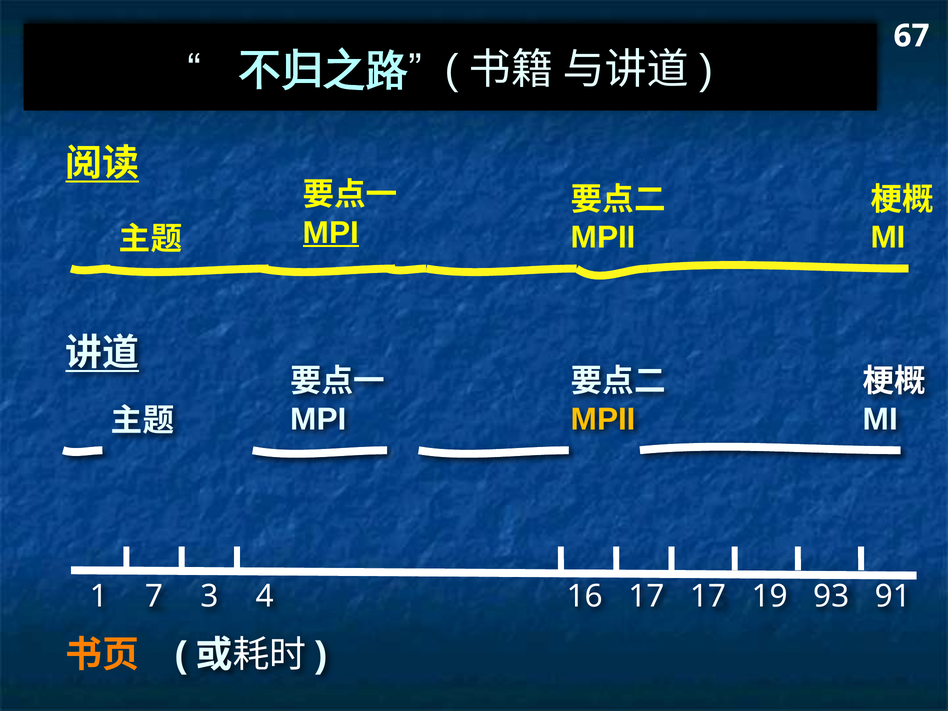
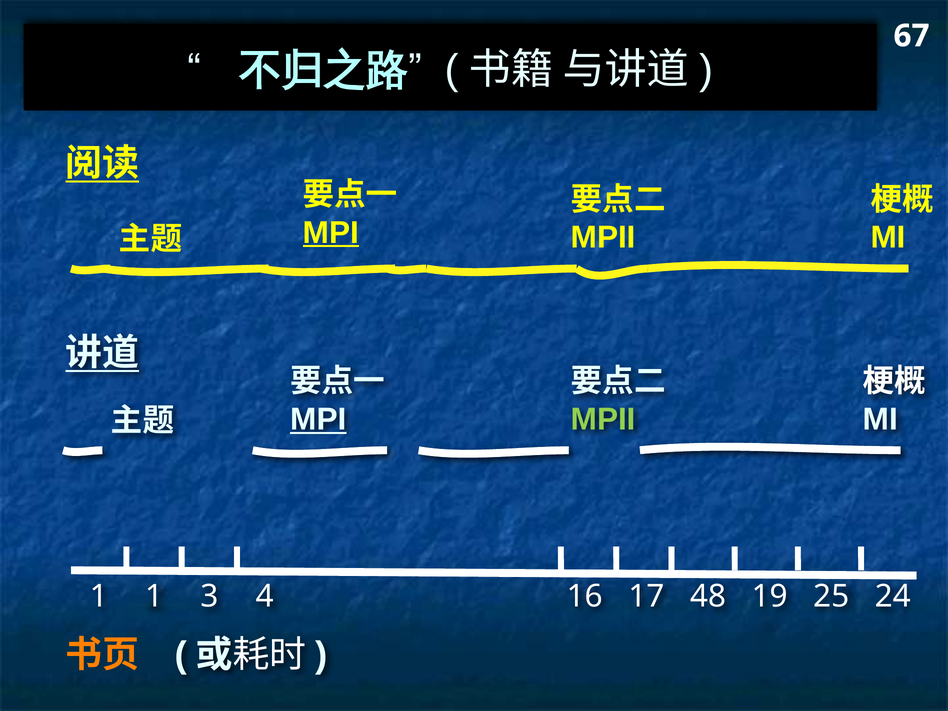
MPI underline: none -> present (318, 419)
MPII colour: yellow -> light green (603, 419)
1 7: 7 -> 1 (154, 596)
16 17: 17 -> 48 (708, 596)
93: 93 -> 25 (831, 596)
91: 91 -> 24 (893, 596)
